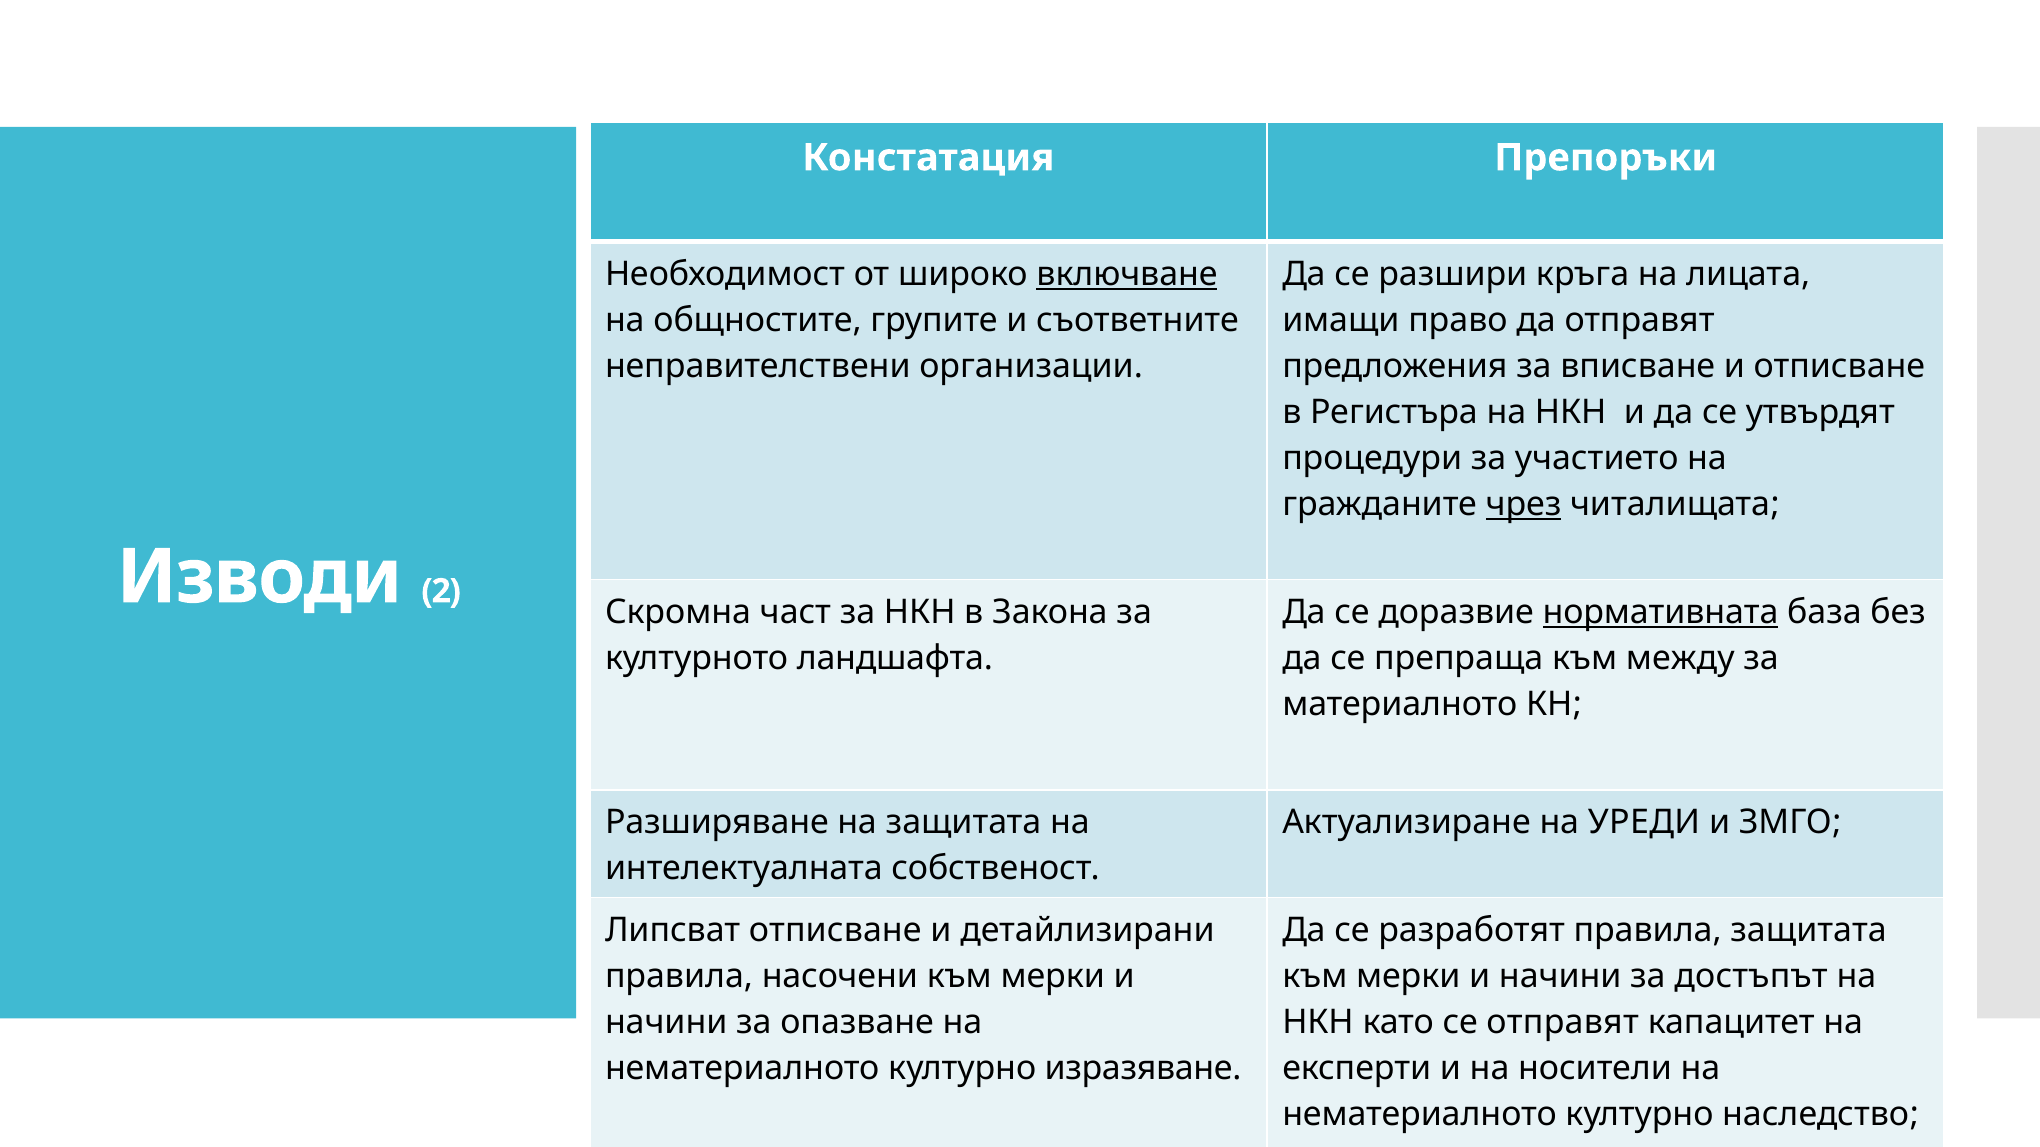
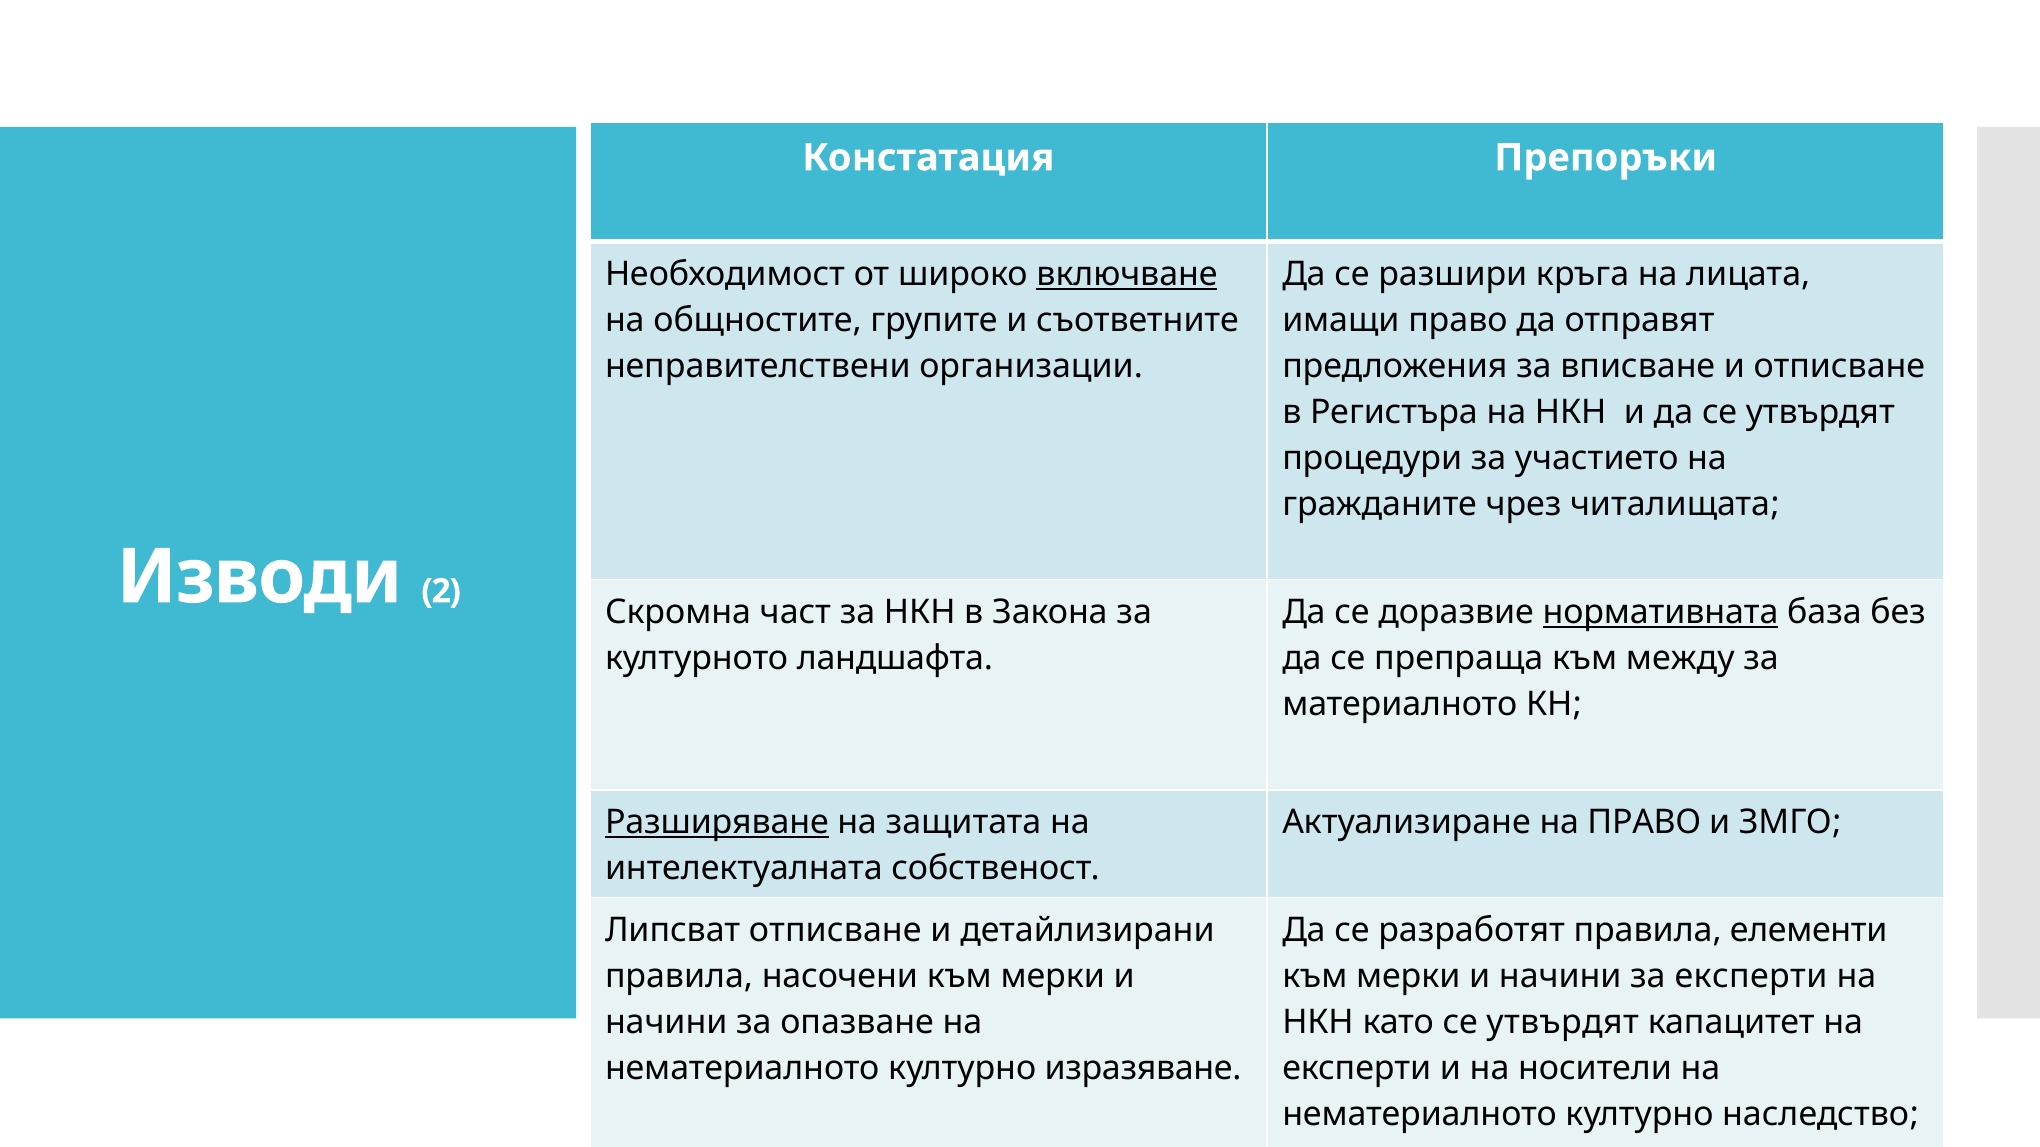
чрез underline: present -> none (1524, 505)
Разширяване underline: none -> present (717, 823)
на УРЕДИ: УРЕДИ -> ПРАВО (1644, 823)
правила защитата: защитата -> елементи (1809, 931)
за достъпът: достъпът -> експерти (1751, 977)
като се отправят: отправят -> утвърдят (1563, 1023)
